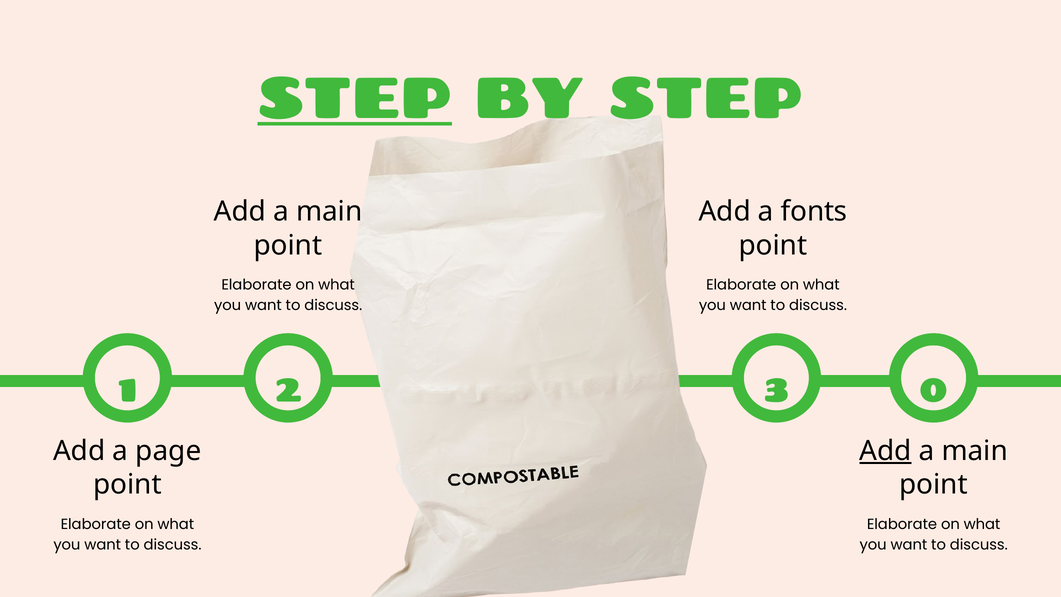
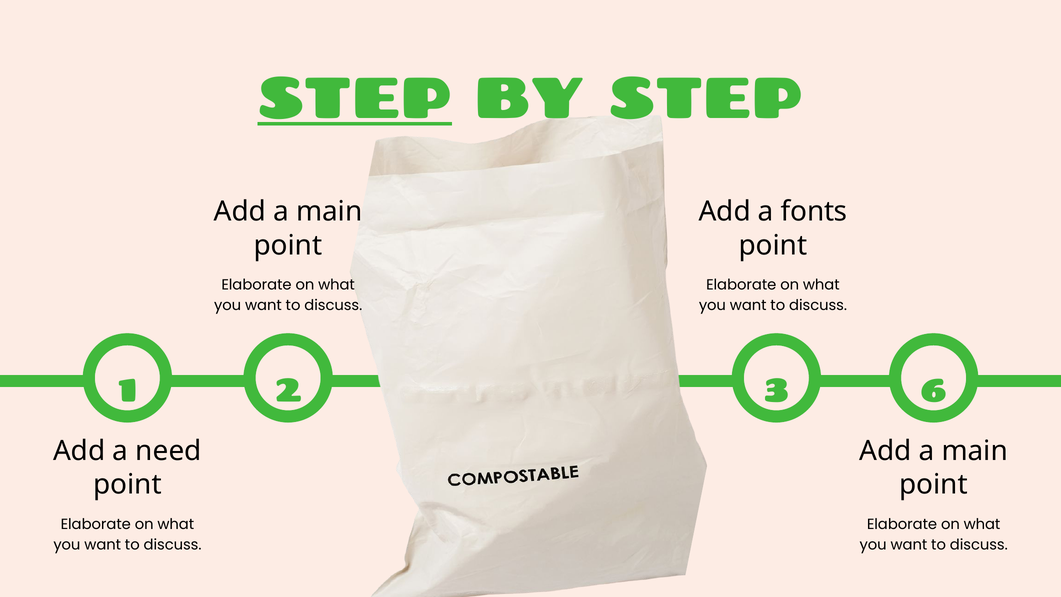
0: 0 -> 6 (933, 391)
page: page -> need (169, 451)
Add underline: present -> none (885, 451)
